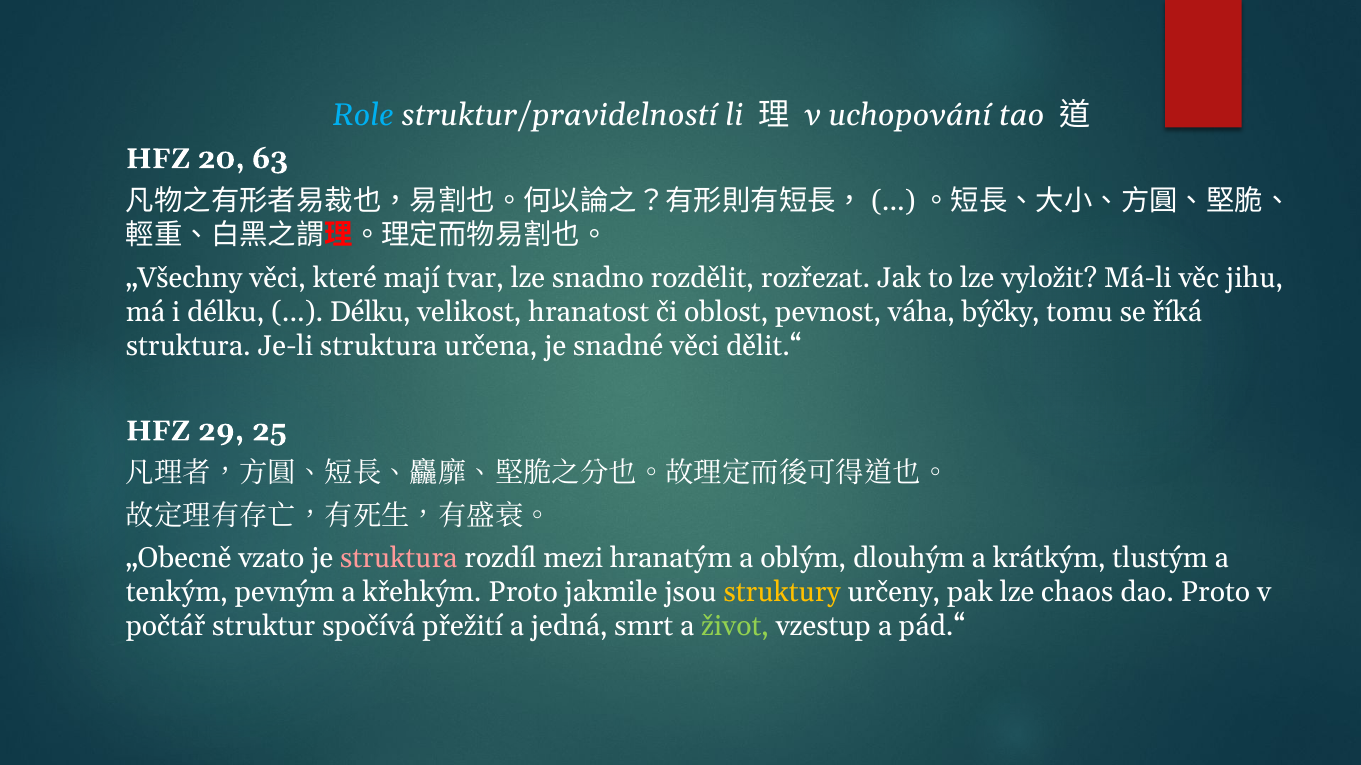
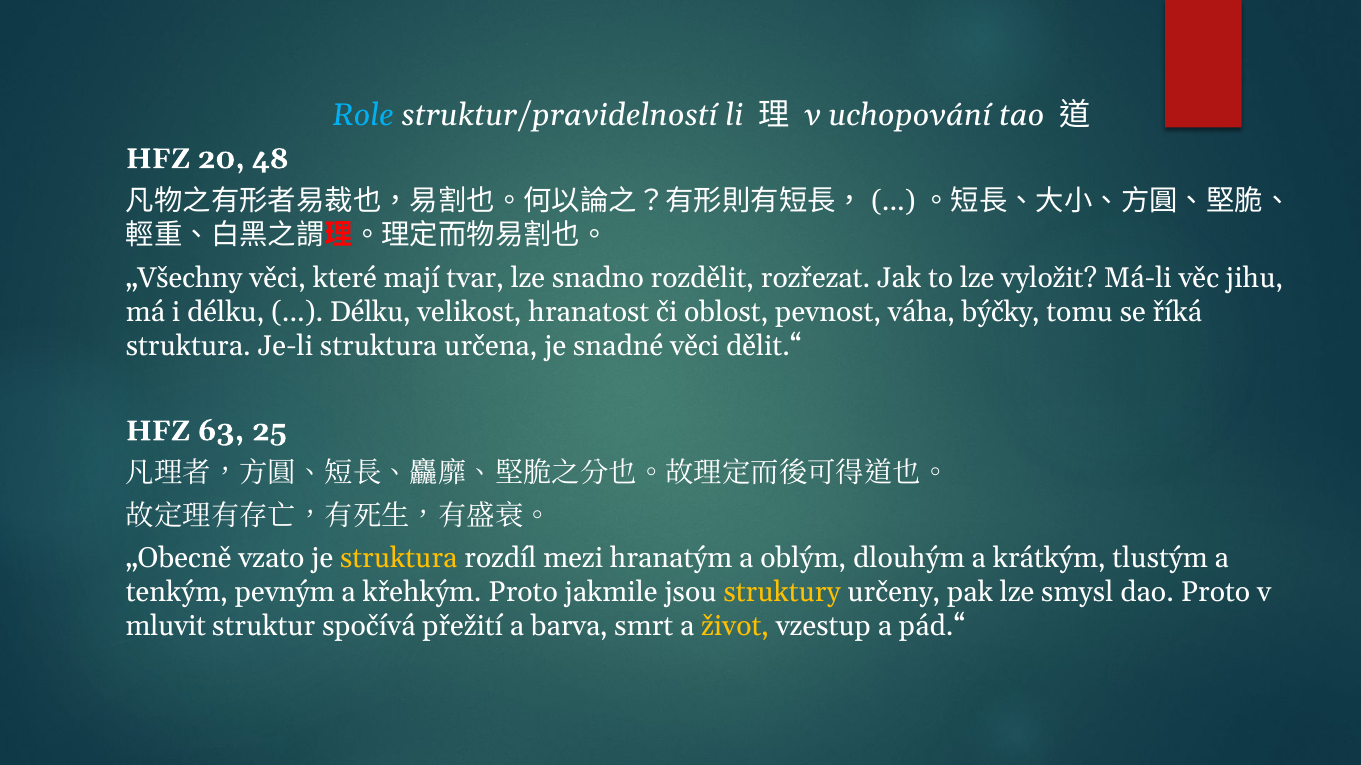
63: 63 -> 48 (270, 159)
29: 29 -> 63 (221, 431)
struktura colour: pink -> yellow (399, 559)
chaos: chaos -> smysl (1077, 593)
počtář: počtář -> mluvit (166, 627)
jedná: jedná -> barva (569, 627)
život colour: light green -> yellow (735, 627)
